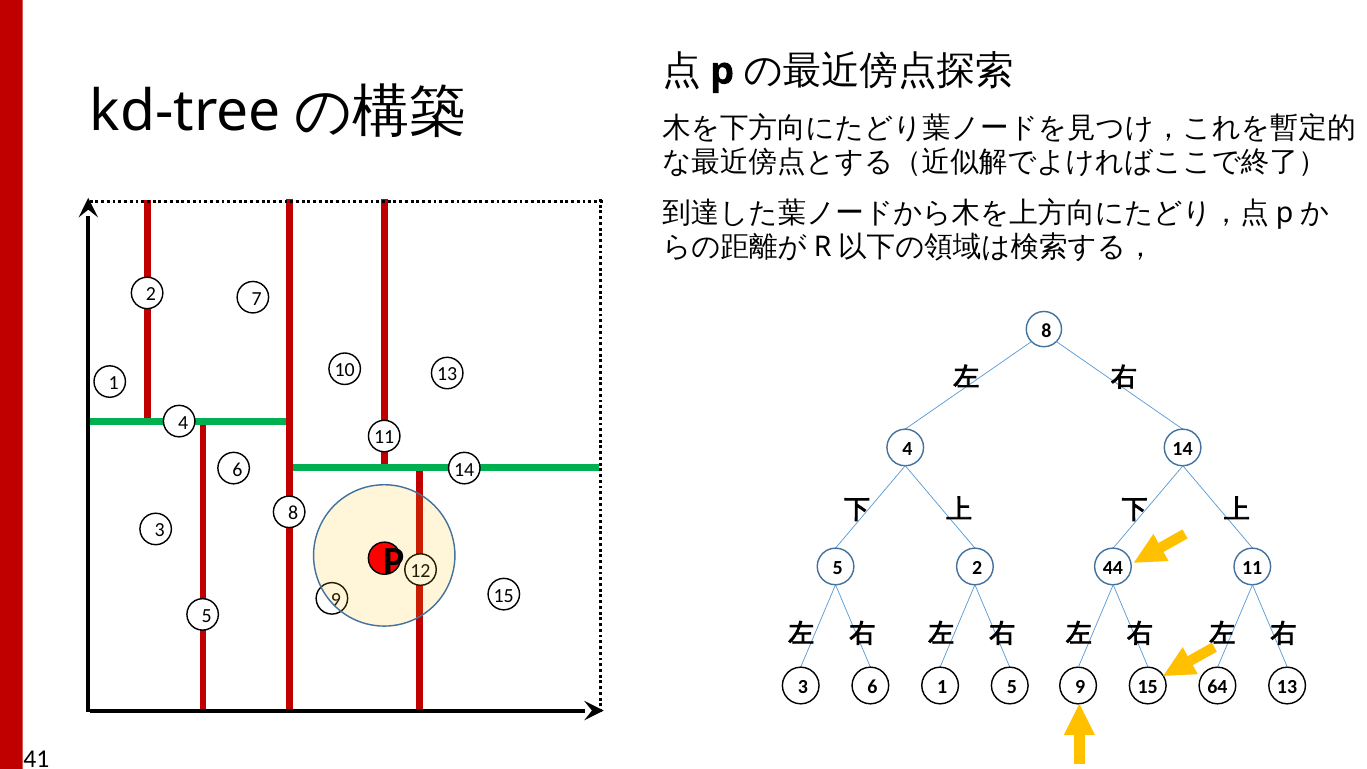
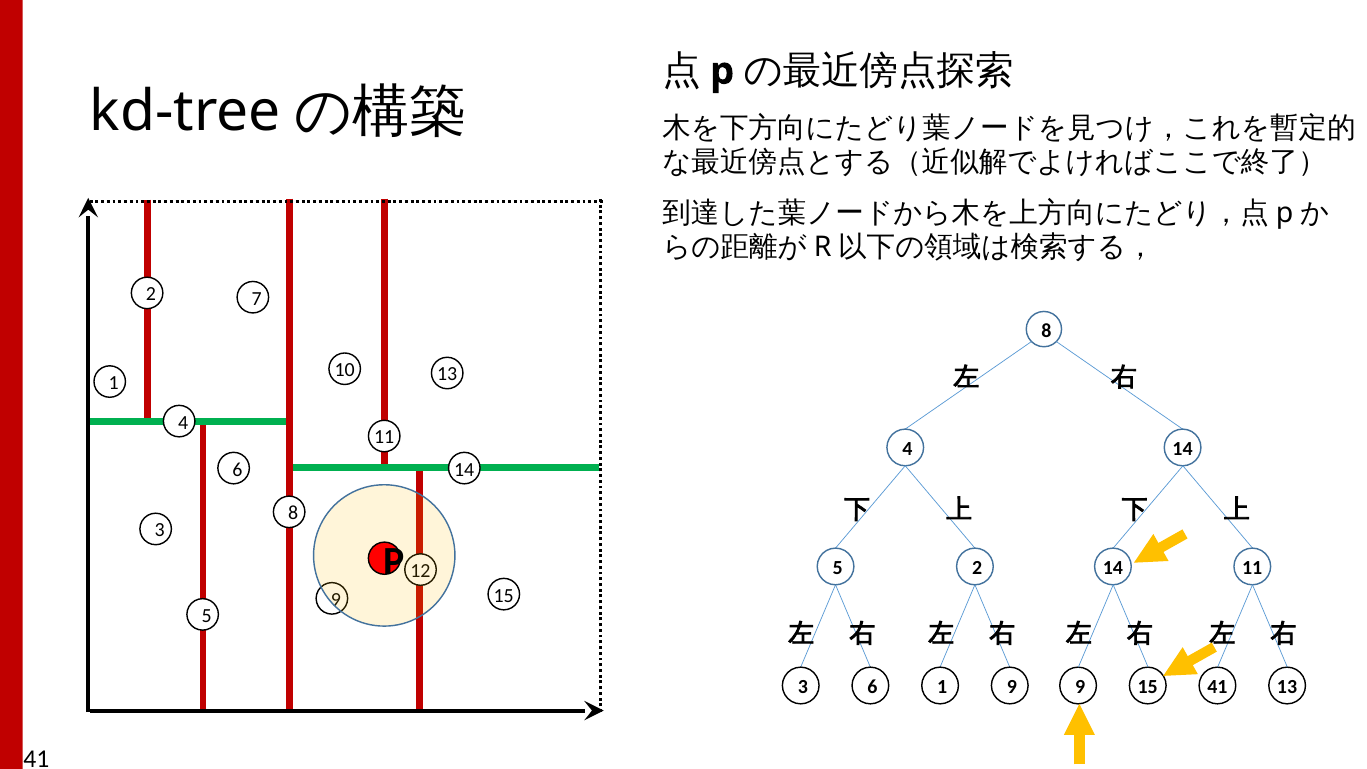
2 44: 44 -> 14 (1113, 568)
1 5: 5 -> 9 (1012, 687)
15 64: 64 -> 41 (1217, 687)
